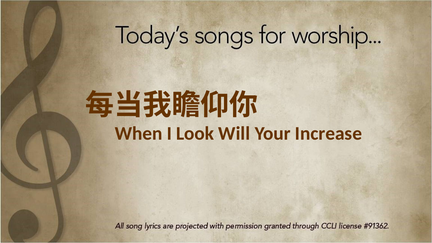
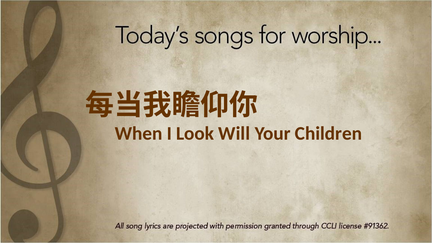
Increase: Increase -> Children (328, 133)
